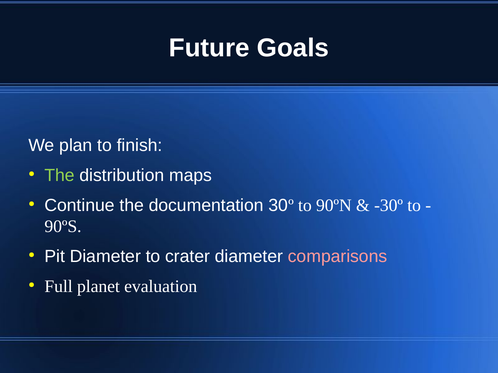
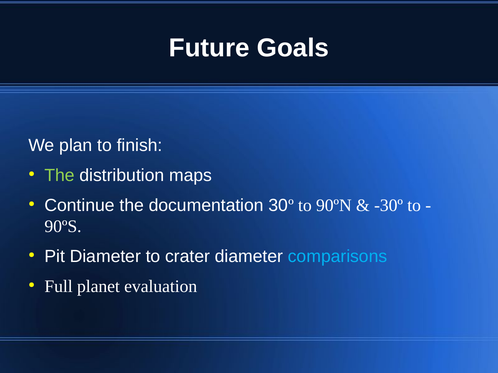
comparisons colour: pink -> light blue (338, 257)
